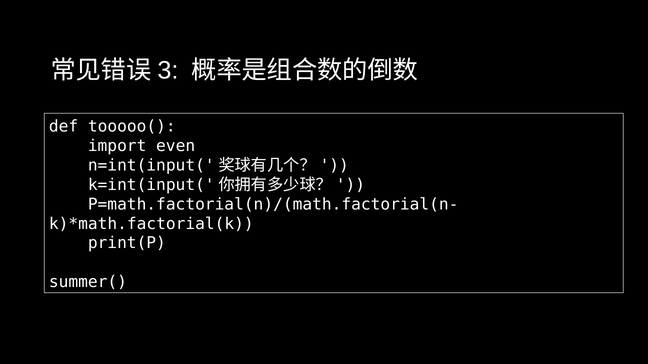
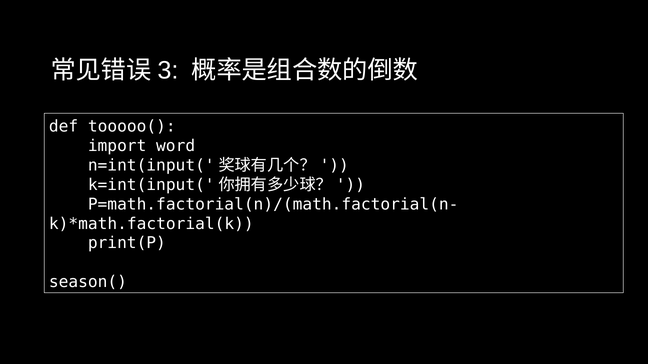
even: even -> word (176, 146)
summer(: summer( -> season( (88, 282)
